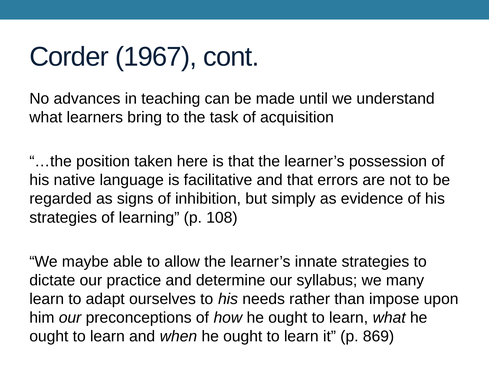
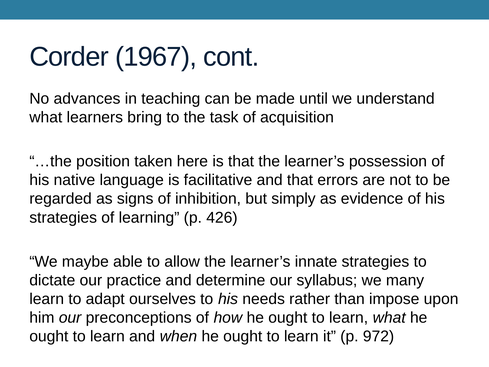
108: 108 -> 426 (222, 217)
869: 869 -> 972 (379, 336)
